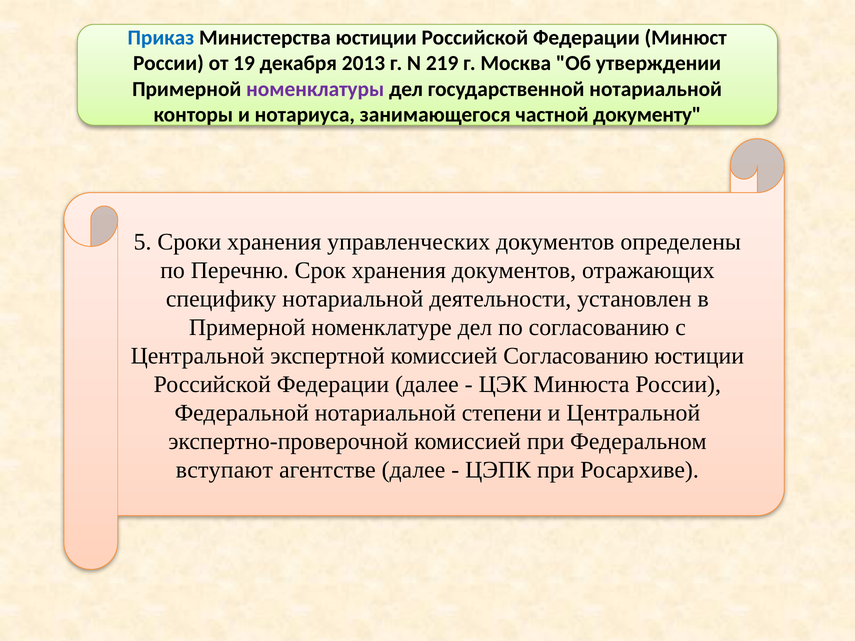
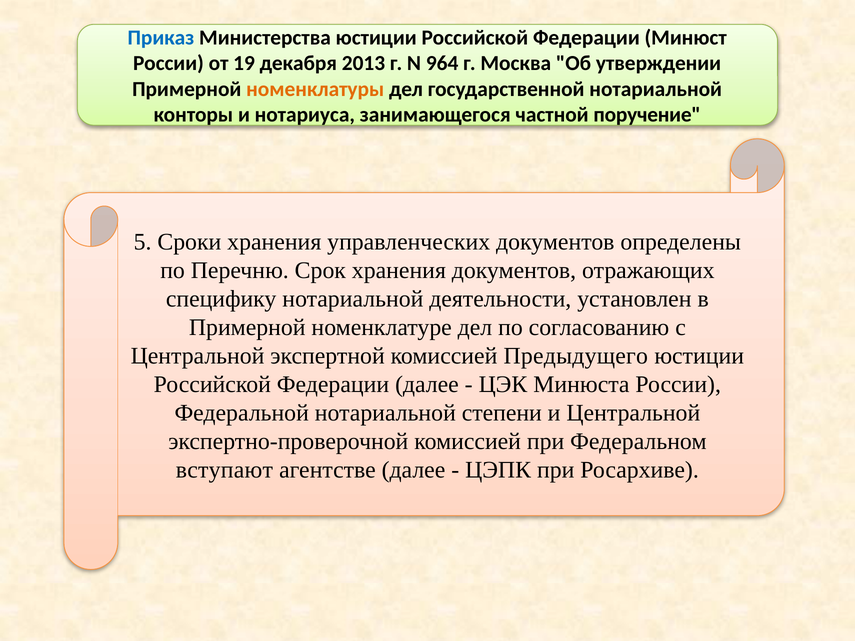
219: 219 -> 964 (442, 63)
номенклатуры colour: purple -> orange (315, 89)
документу: документу -> поручение (647, 115)
комиссией Согласованию: Согласованию -> Предыдущего (576, 356)
